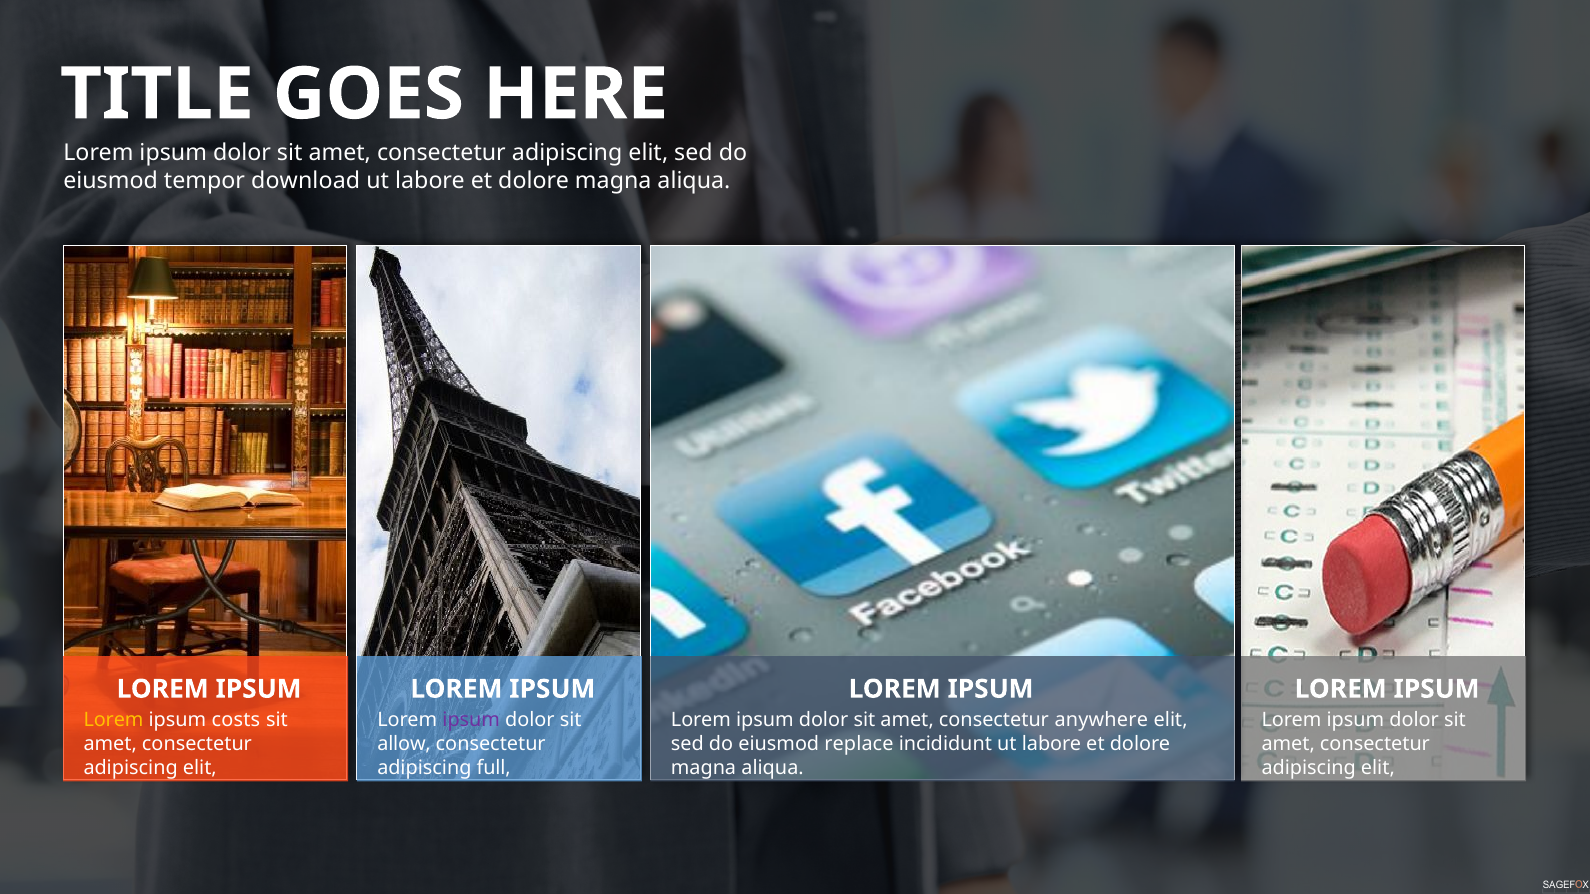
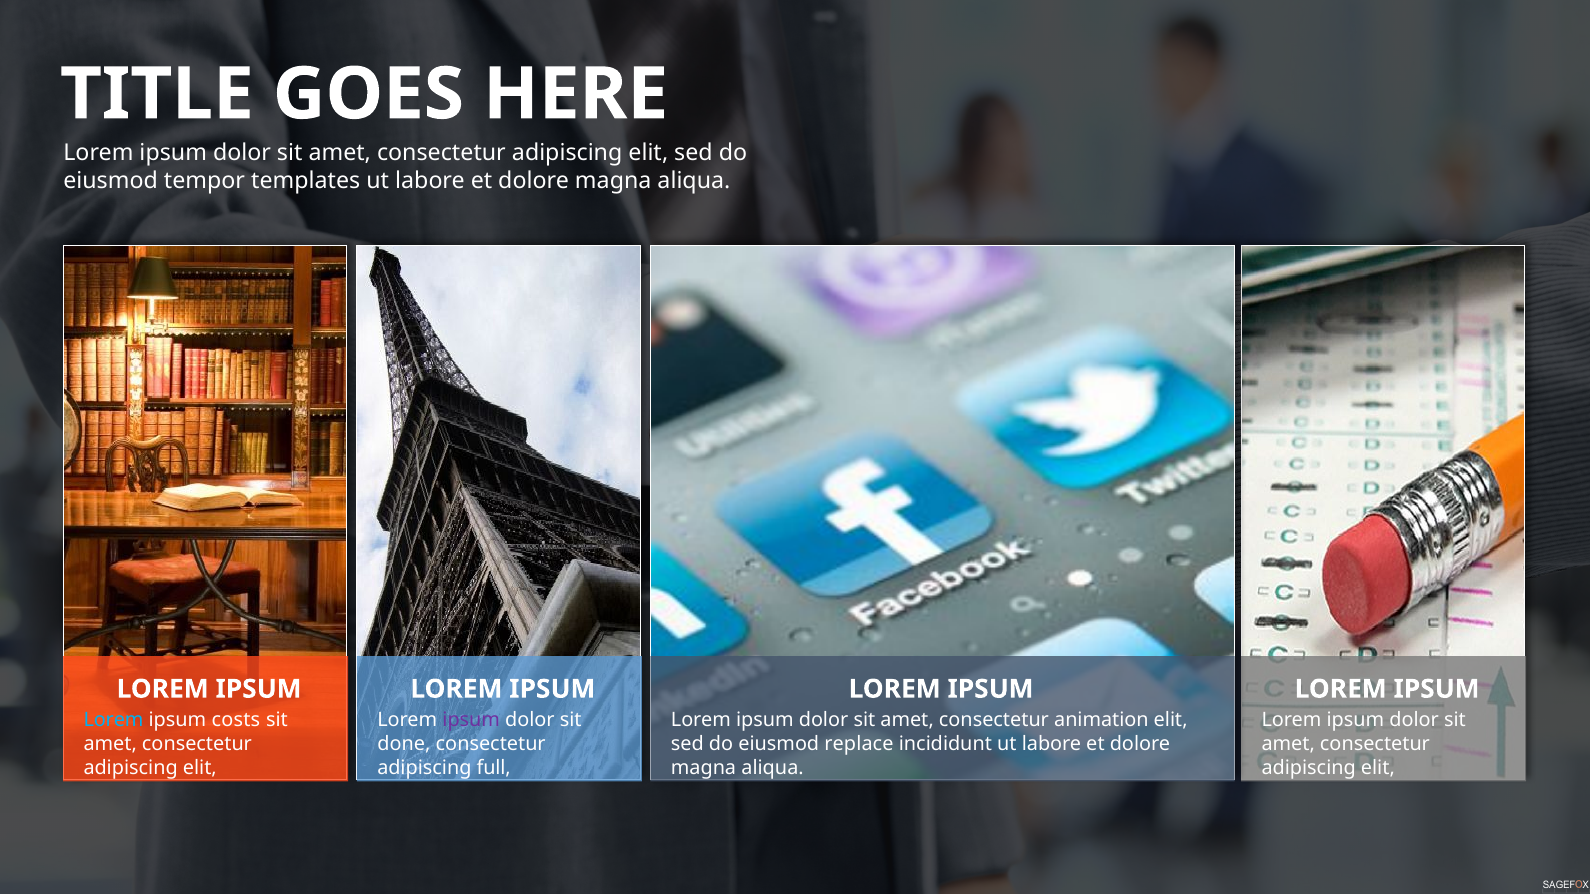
download: download -> templates (306, 181)
Lorem colour: yellow -> light blue (114, 721)
anywhere: anywhere -> animation (1101, 721)
allow: allow -> done (404, 744)
